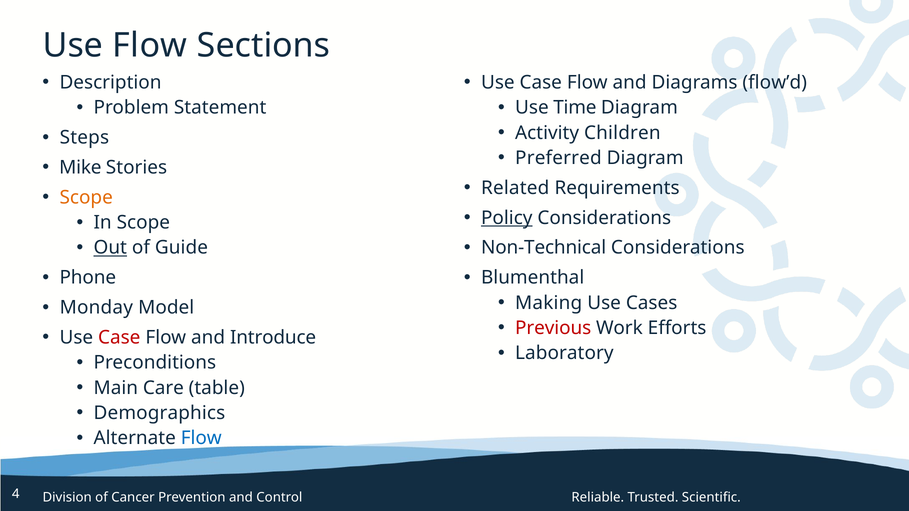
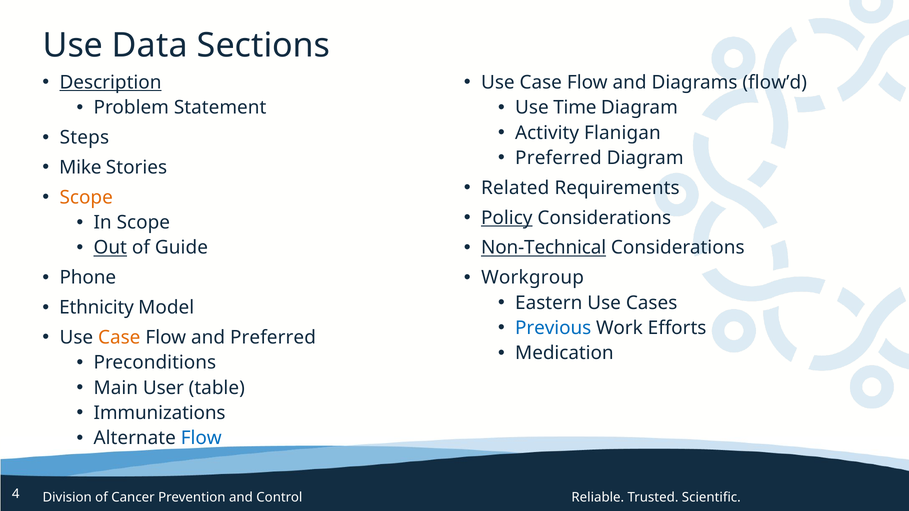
Use Flow: Flow -> Data (150, 45)
Description underline: none -> present (111, 83)
Children: Children -> Flanigan (622, 133)
Non-Technical underline: none -> present (544, 248)
Blumenthal: Blumenthal -> Workgroup (533, 278)
Making: Making -> Eastern (549, 303)
Monday: Monday -> Ethnicity (97, 308)
Previous colour: red -> blue (553, 328)
Case colour: red -> orange (119, 338)
and Introduce: Introduce -> Preferred (273, 338)
Laboratory: Laboratory -> Medication (564, 353)
Care: Care -> User (163, 388)
Demographics: Demographics -> Immunizations (160, 413)
